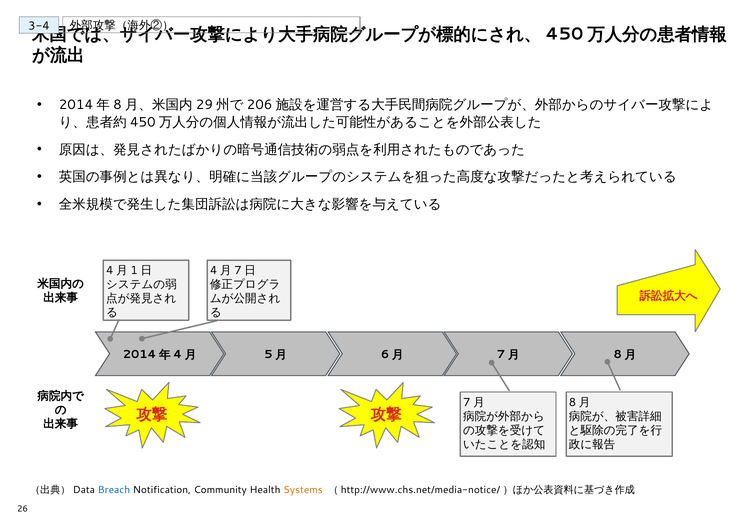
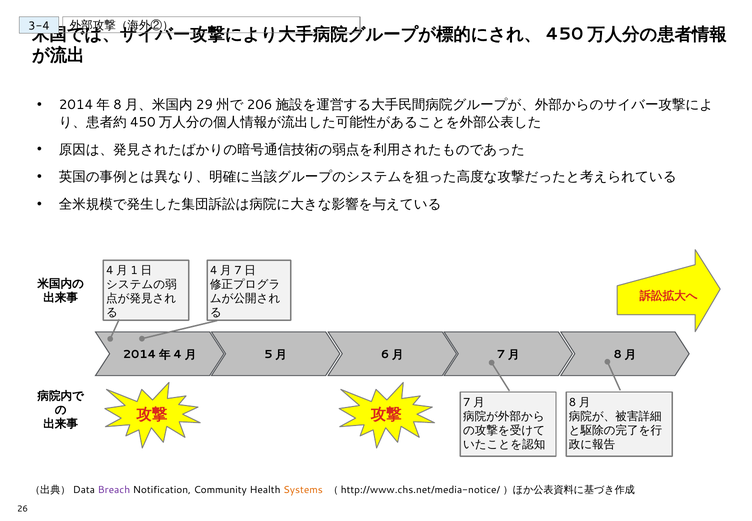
Breach colour: blue -> purple (114, 490)
